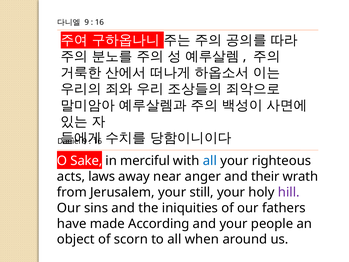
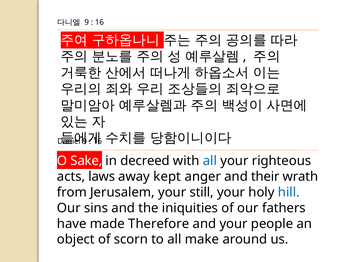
merciful: merciful -> decreed (145, 161)
near: near -> kept (167, 176)
hill colour: purple -> blue (289, 192)
According: According -> Therefore (159, 223)
when: when -> make (202, 239)
